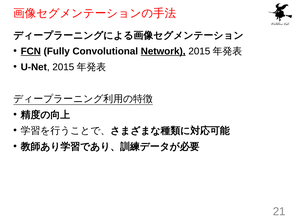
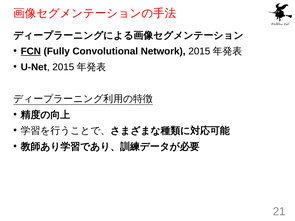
Network underline: present -> none (163, 51)
